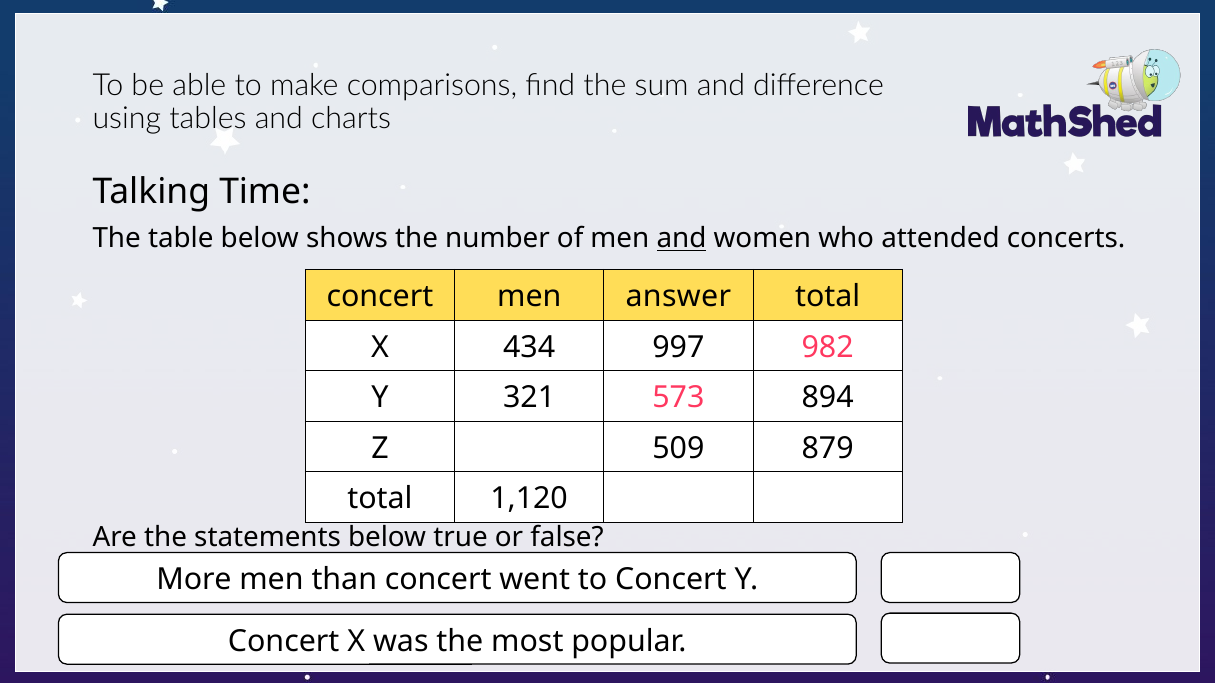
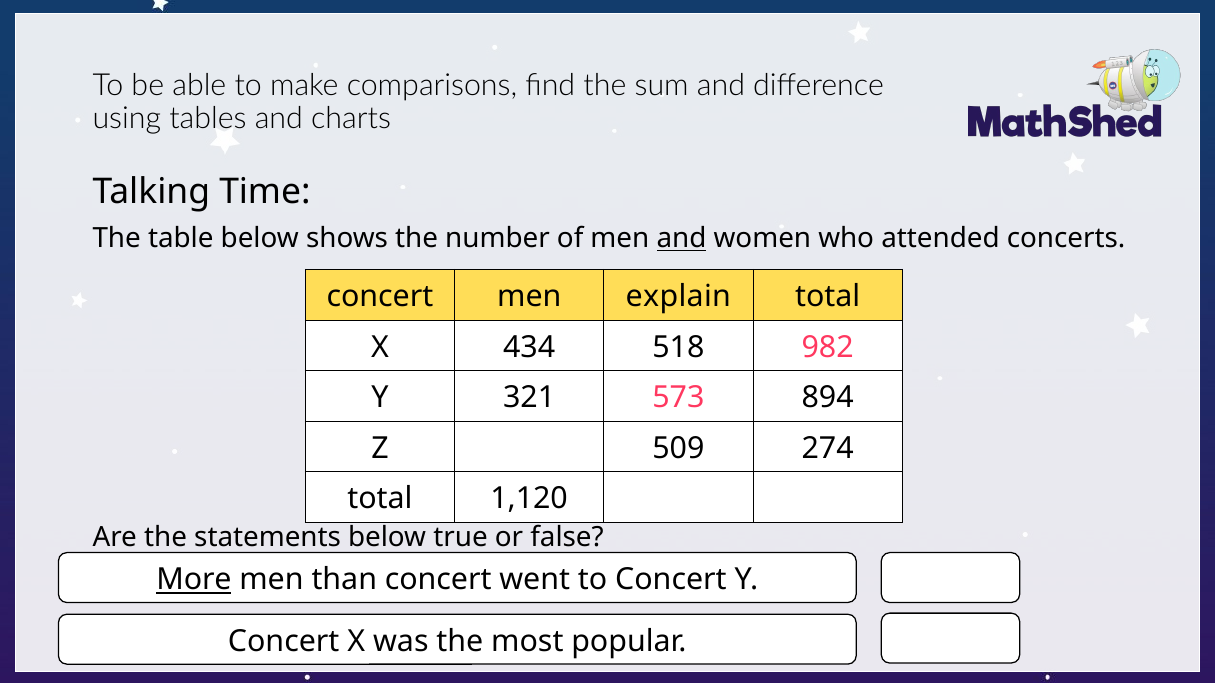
answer: answer -> explain (678, 297)
997: 997 -> 518 (678, 347)
879: 879 -> 274 (828, 449)
More underline: none -> present (194, 580)
